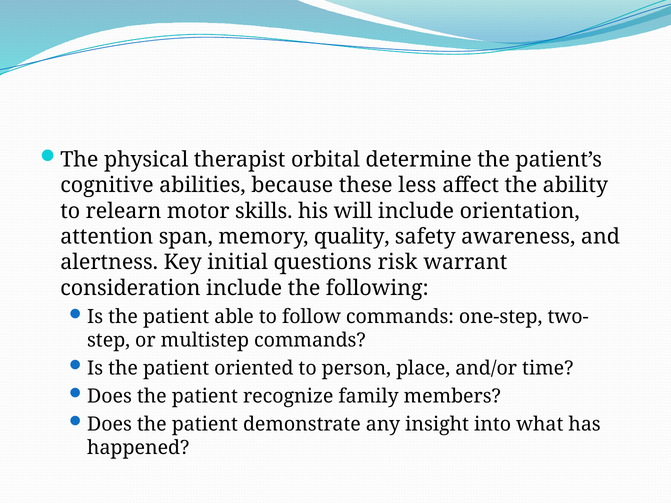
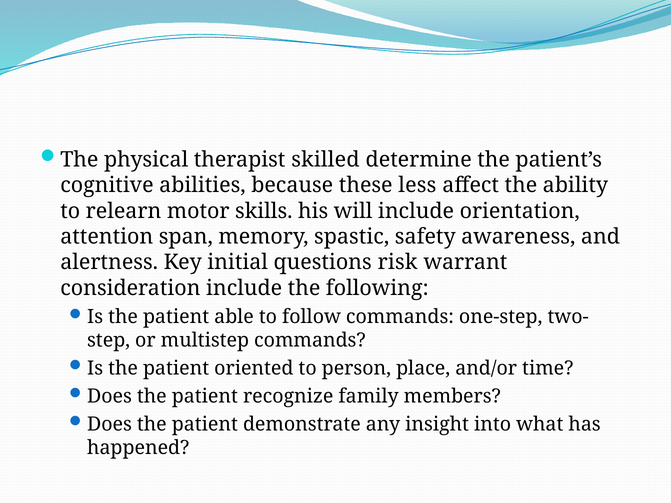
orbital: orbital -> skilled (325, 160)
quality: quality -> spastic (352, 237)
